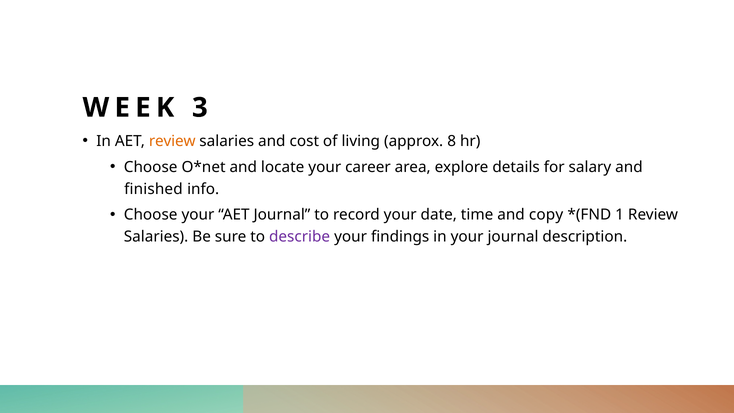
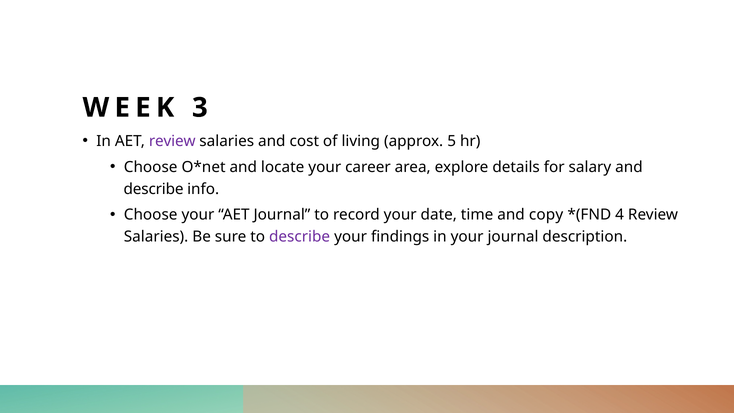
review colour: orange -> purple (172, 141)
8: 8 -> 5 (452, 141)
finished: finished -> describe (154, 189)
1: 1 -> 4 (620, 215)
